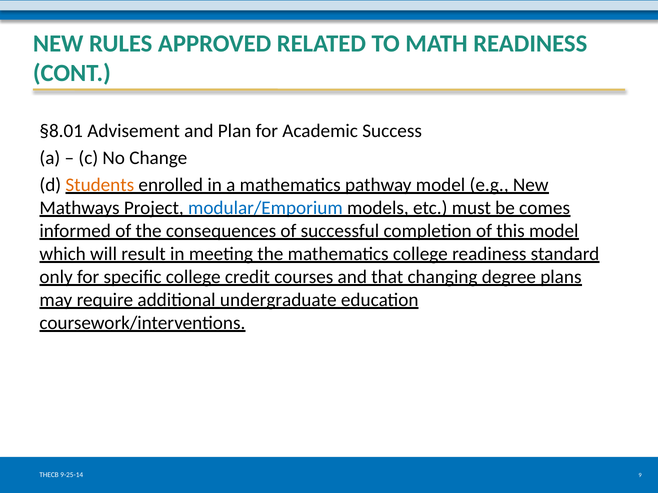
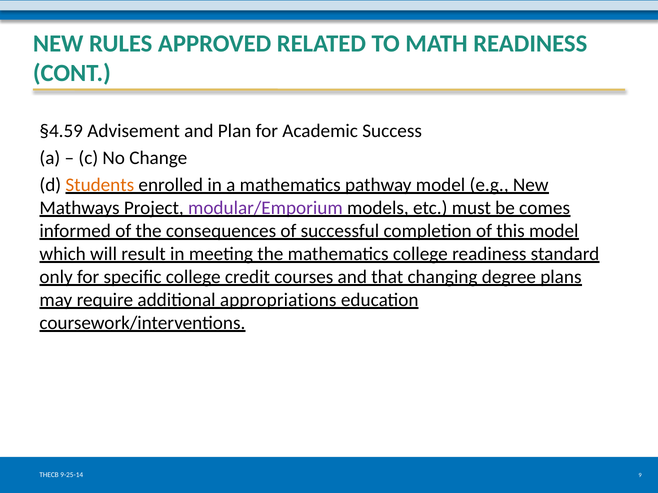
§8.01: §8.01 -> §4.59 (61, 131)
modular/Emporium colour: blue -> purple (265, 208)
undergraduate: undergraduate -> appropriations (278, 300)
